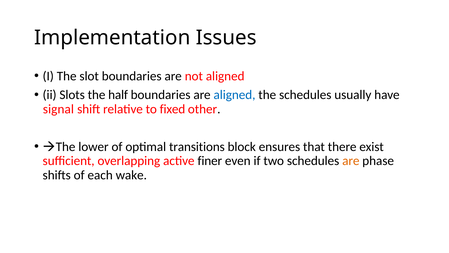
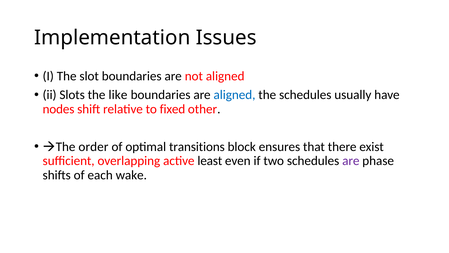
half: half -> like (118, 95)
signal: signal -> nodes (59, 109)
lower: lower -> order (93, 147)
finer: finer -> least (210, 161)
are colour: orange -> purple (351, 161)
